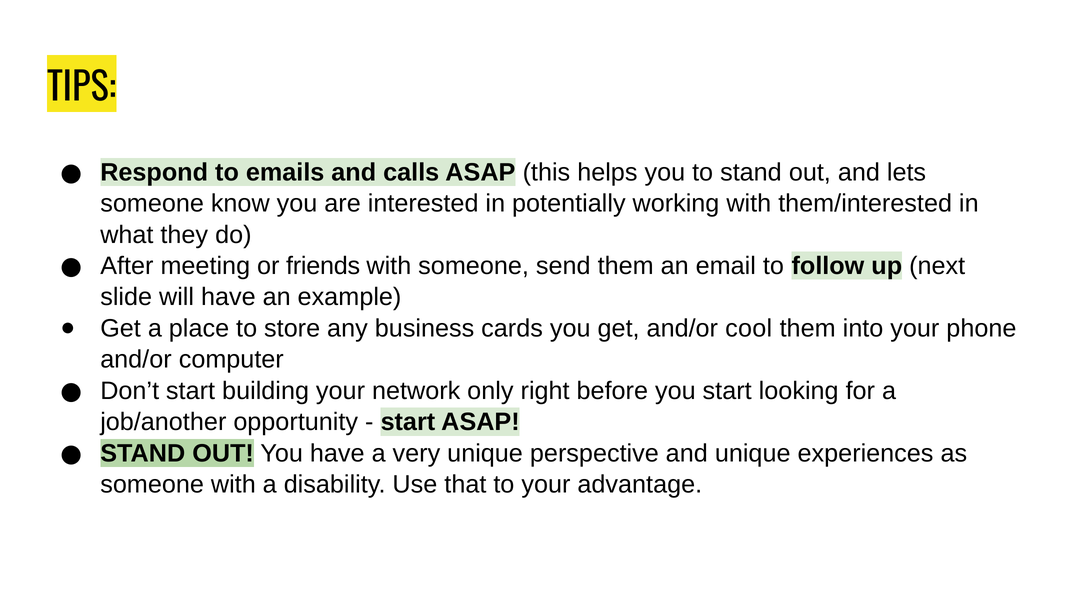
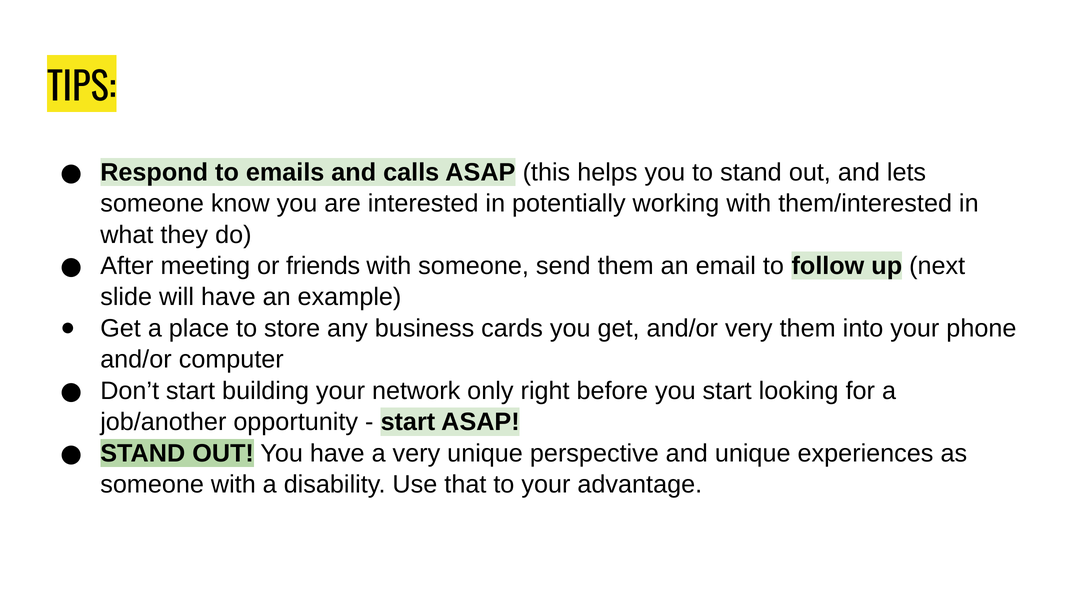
and/or cool: cool -> very (749, 329)
